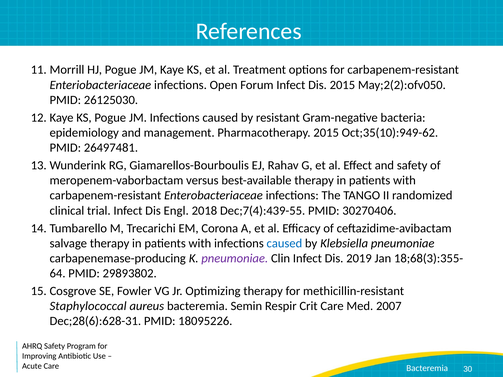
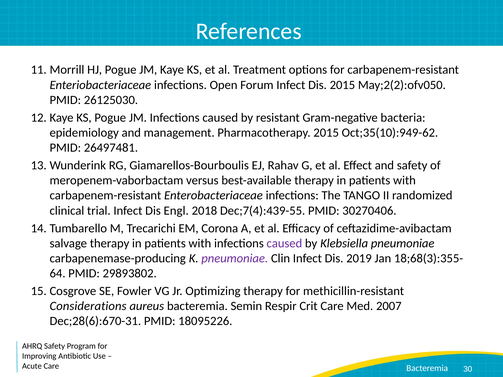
caused colour: blue -> purple (284, 243)
Staphylococcal: Staphylococcal -> Considerations (88, 306)
Dec;28(6):628-31: Dec;28(6):628-31 -> Dec;28(6):670-31 (95, 321)
